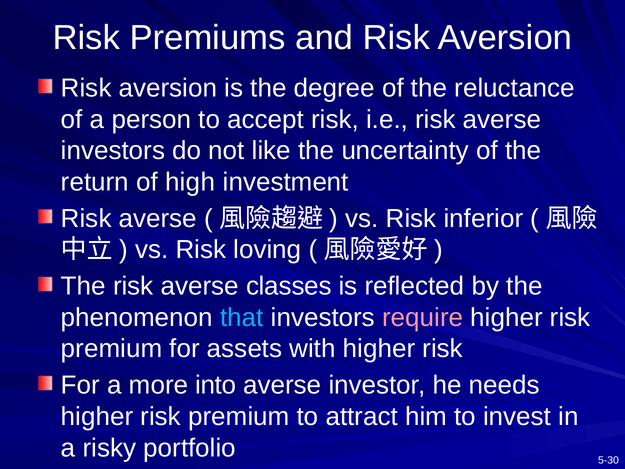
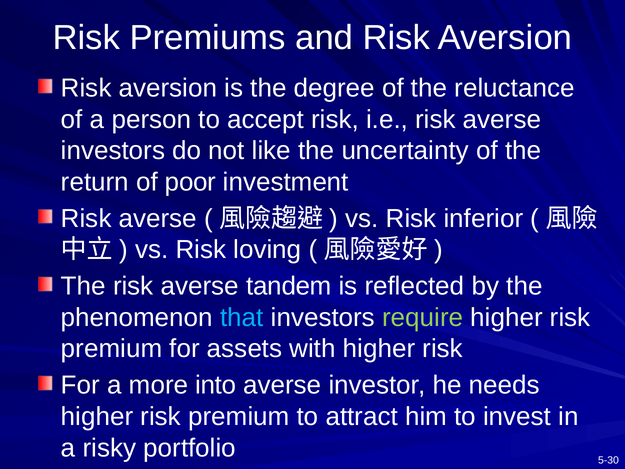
high: high -> poor (190, 182)
classes: classes -> tandem (289, 286)
require colour: pink -> light green (423, 317)
